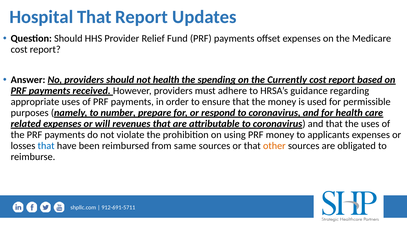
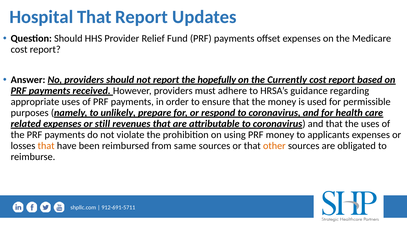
not health: health -> report (166, 80)
spending: spending -> hopefully (217, 80)
number: number -> unlikely (118, 113)
will: will -> still (103, 124)
that colour: blue -> orange (46, 146)
